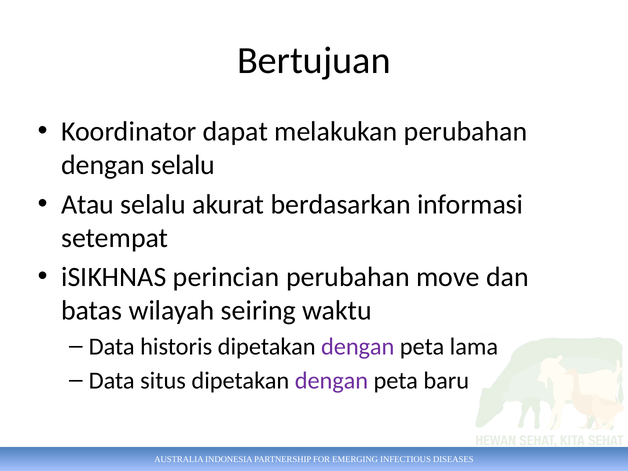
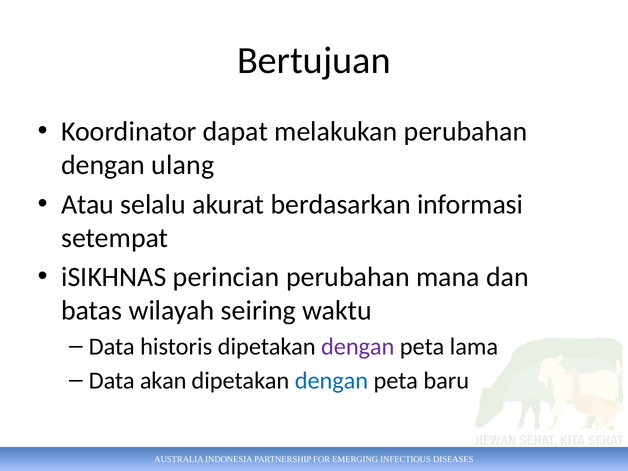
dengan selalu: selalu -> ulang (183, 165)
move: move -> mana (448, 277)
situs: situs -> akan (163, 381)
dengan colour: purple -> blue (331, 381)
